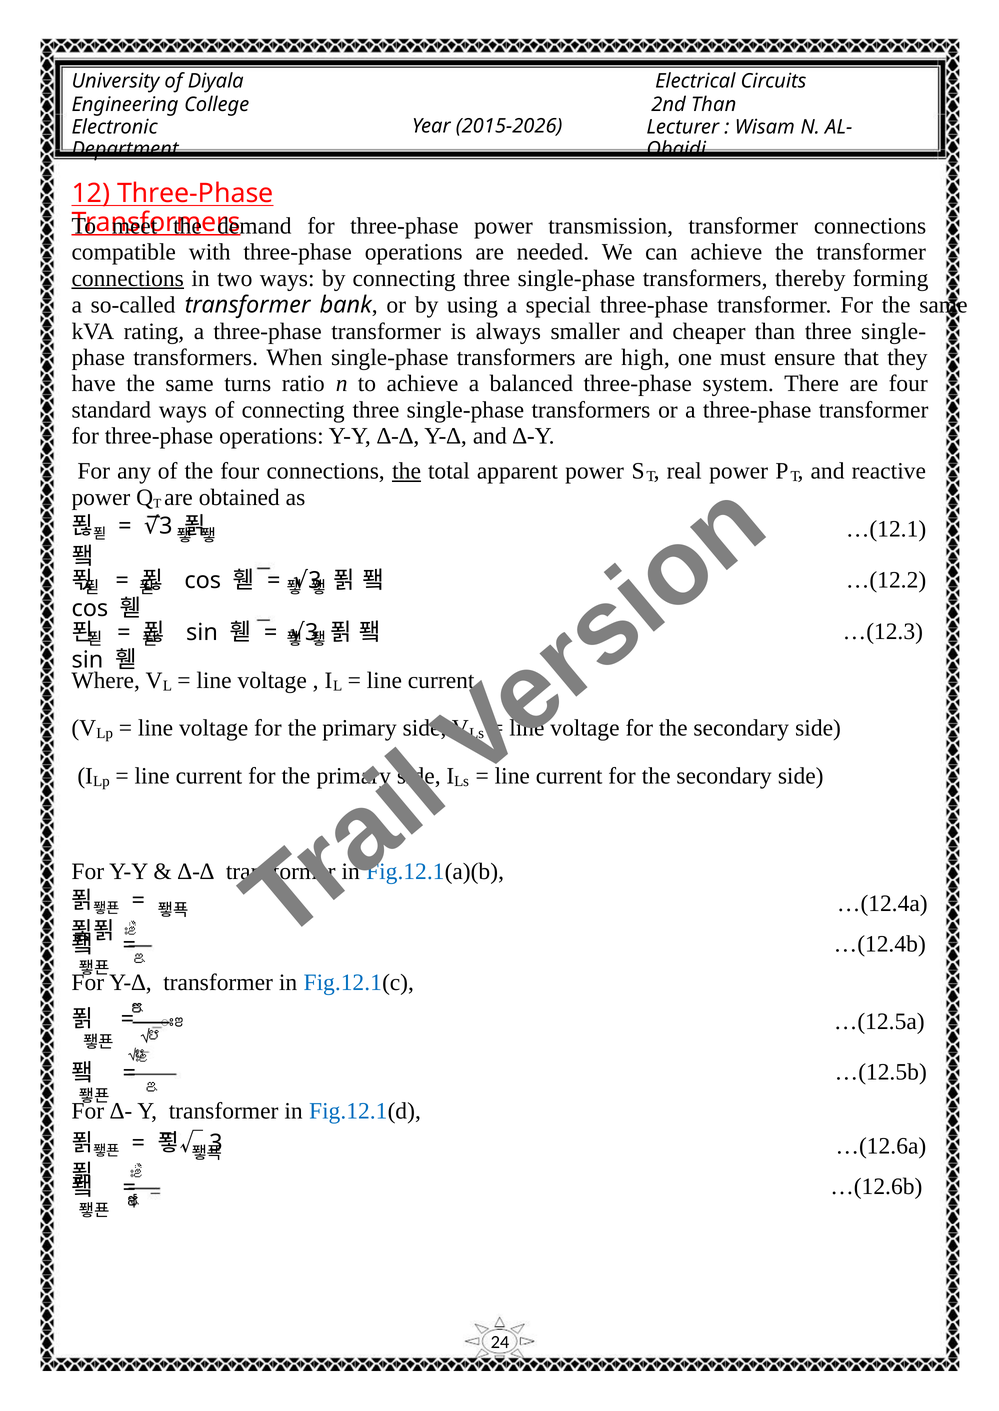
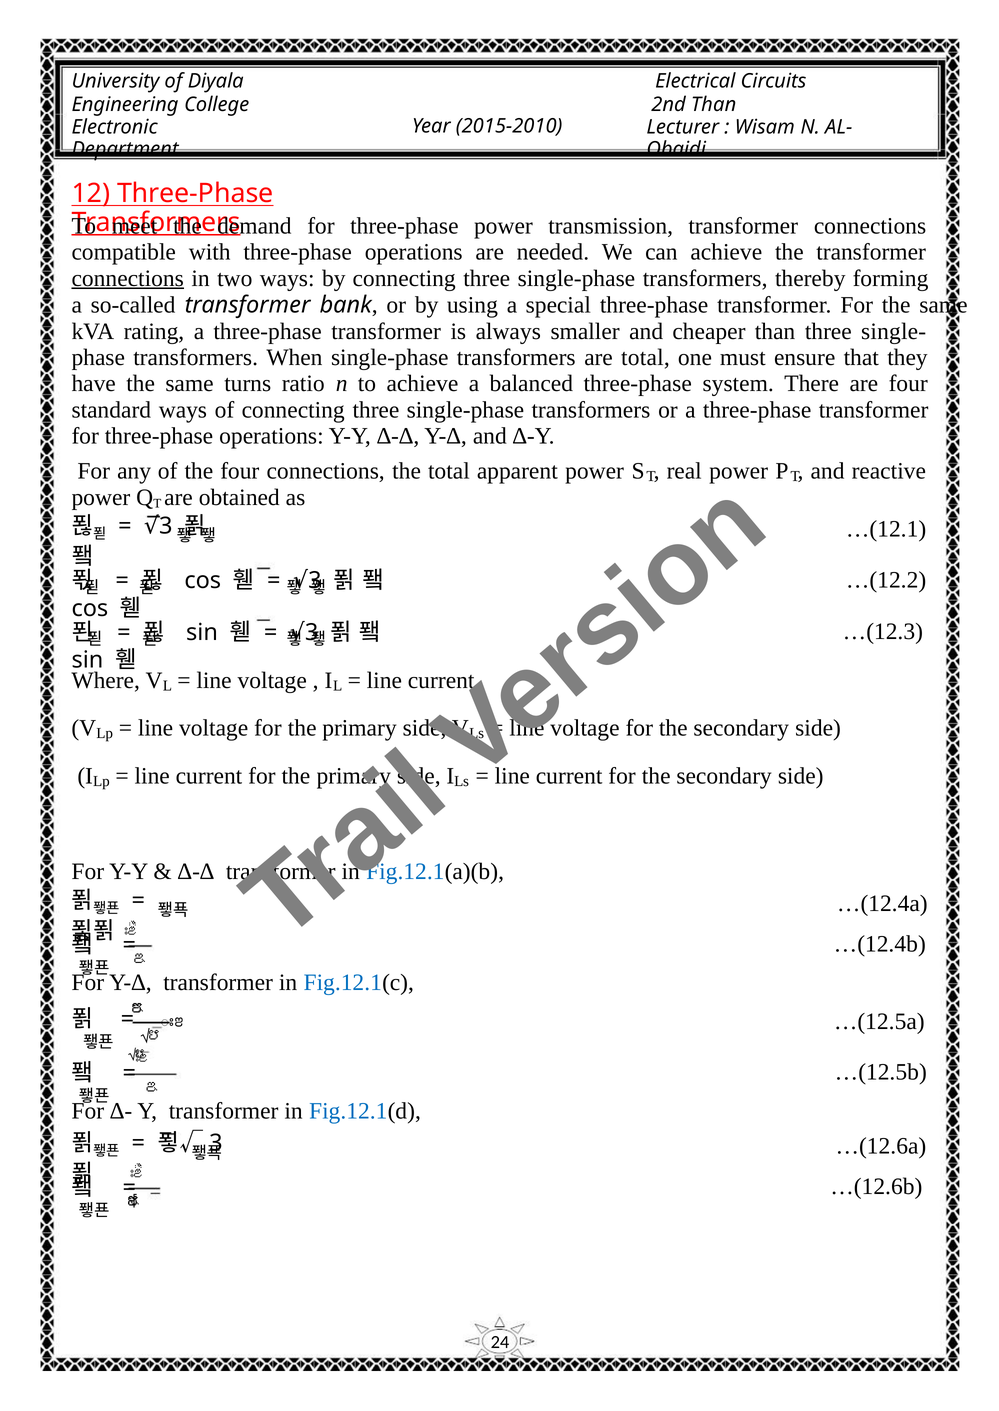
2015-2026: 2015-2026 -> 2015-2010 (509, 126)
are high: high -> total (645, 358)
the underline: present -> none (407, 471)
